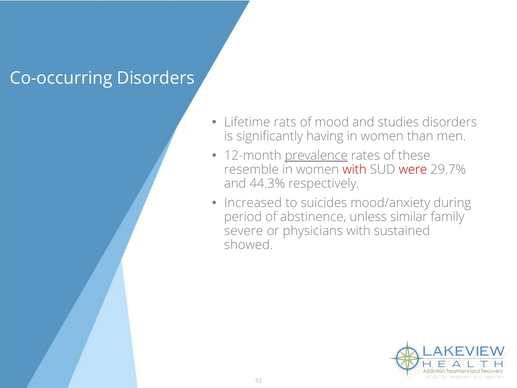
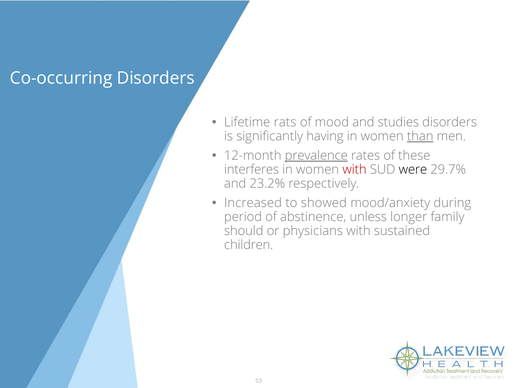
than underline: none -> present (420, 136)
resemble: resemble -> interferes (252, 170)
were colour: red -> black (413, 170)
44.3%: 44.3% -> 23.2% (267, 183)
suicides: suicides -> showed (324, 203)
similar: similar -> longer (409, 217)
severe: severe -> should (244, 231)
showed: showed -> children (249, 245)
